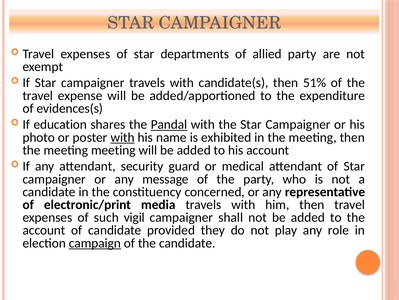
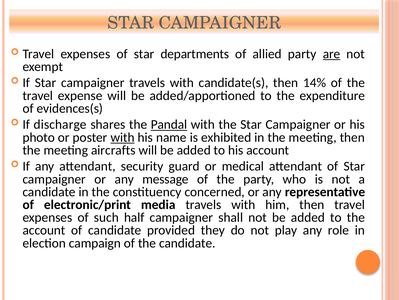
are underline: none -> present (332, 54)
51%: 51% -> 14% (315, 83)
education: education -> discharge (60, 124)
meeting meeting: meeting -> aircrafts (113, 150)
vigil: vigil -> half (134, 217)
campaign underline: present -> none (95, 243)
